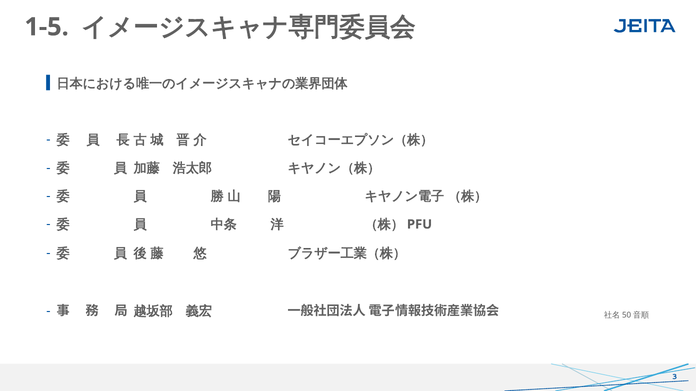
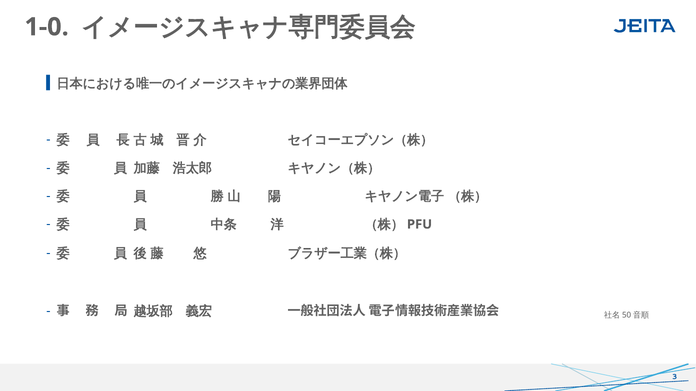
1-5: 1-5 -> 1-0 (47, 27)
